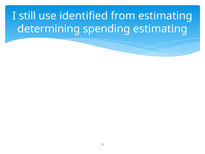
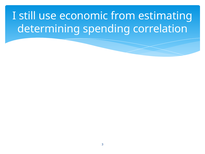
identified: identified -> economic (84, 16)
spending estimating: estimating -> correlation (160, 29)
